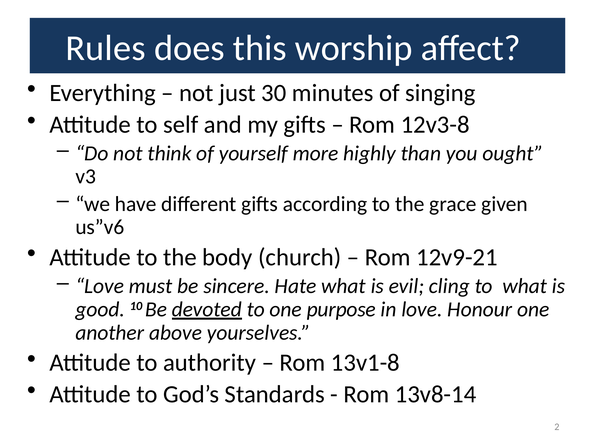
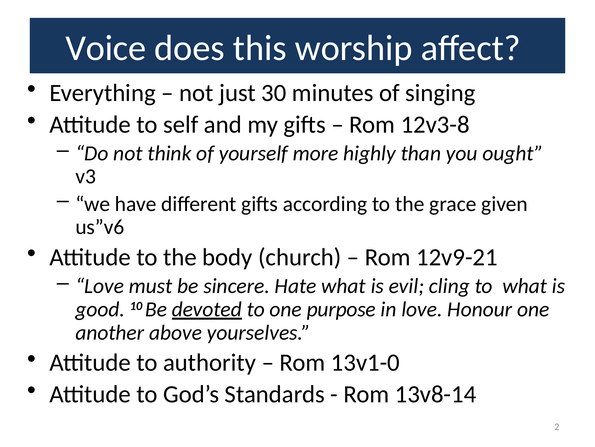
Rules: Rules -> Voice (106, 48)
13v1-8: 13v1-8 -> 13v1-0 (365, 362)
